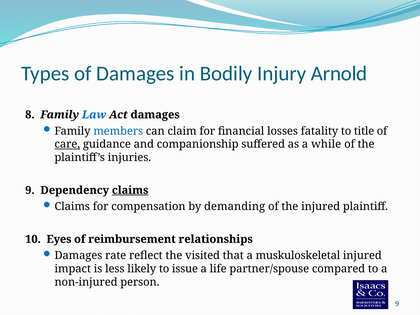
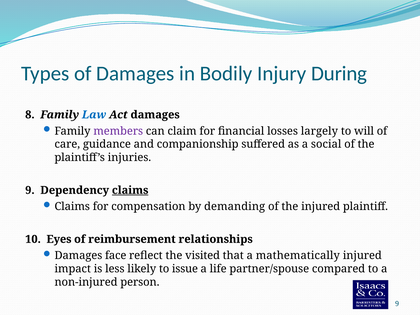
Arnold: Arnold -> During (339, 74)
members colour: blue -> purple (118, 131)
fatality: fatality -> largely (319, 131)
title: title -> will (364, 131)
care underline: present -> none (67, 144)
while: while -> social (326, 144)
rate: rate -> face (116, 256)
muskuloskeletal: muskuloskeletal -> mathematically (298, 256)
